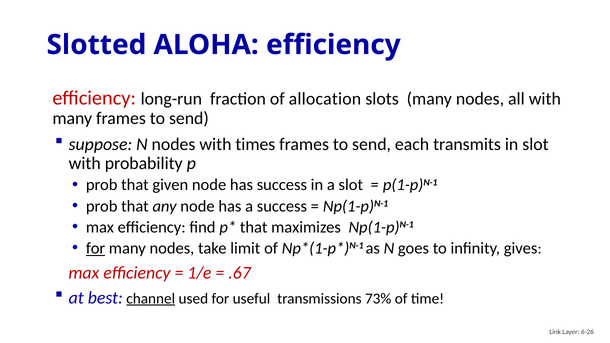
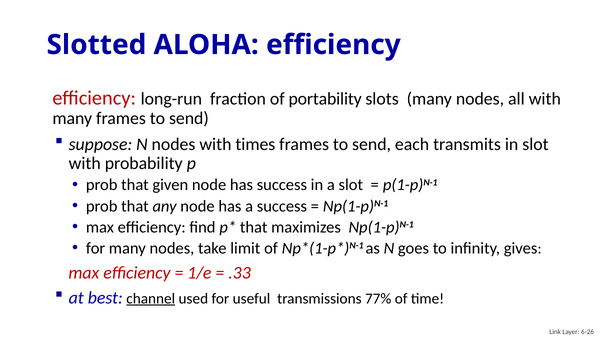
allocation: allocation -> portability (325, 99)
for underline: present -> none (96, 248)
.67: .67 -> .33 (240, 273)
73%: 73% -> 77% (378, 299)
